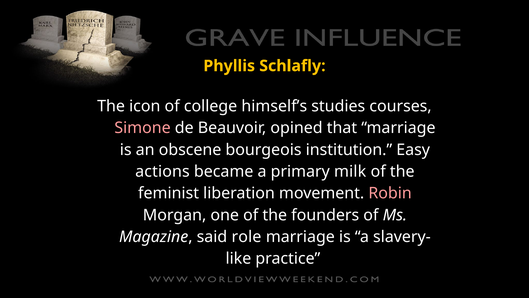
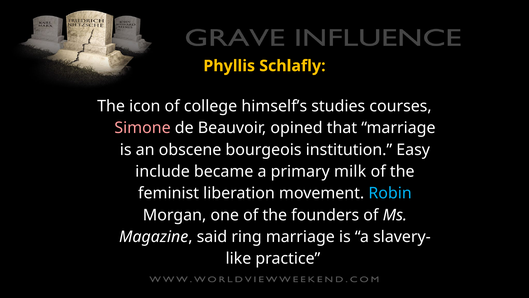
actions: actions -> include (163, 171)
Robin colour: pink -> light blue (390, 193)
role: role -> ring (247, 237)
